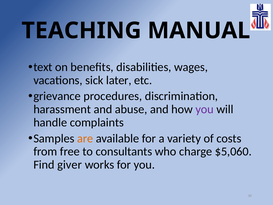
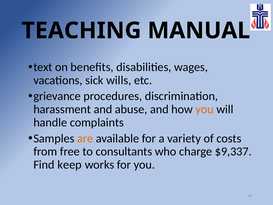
later: later -> wills (119, 80)
you colour: purple -> orange (205, 109)
$5,060: $5,060 -> $9,337 (233, 151)
giver: giver -> keep (70, 164)
